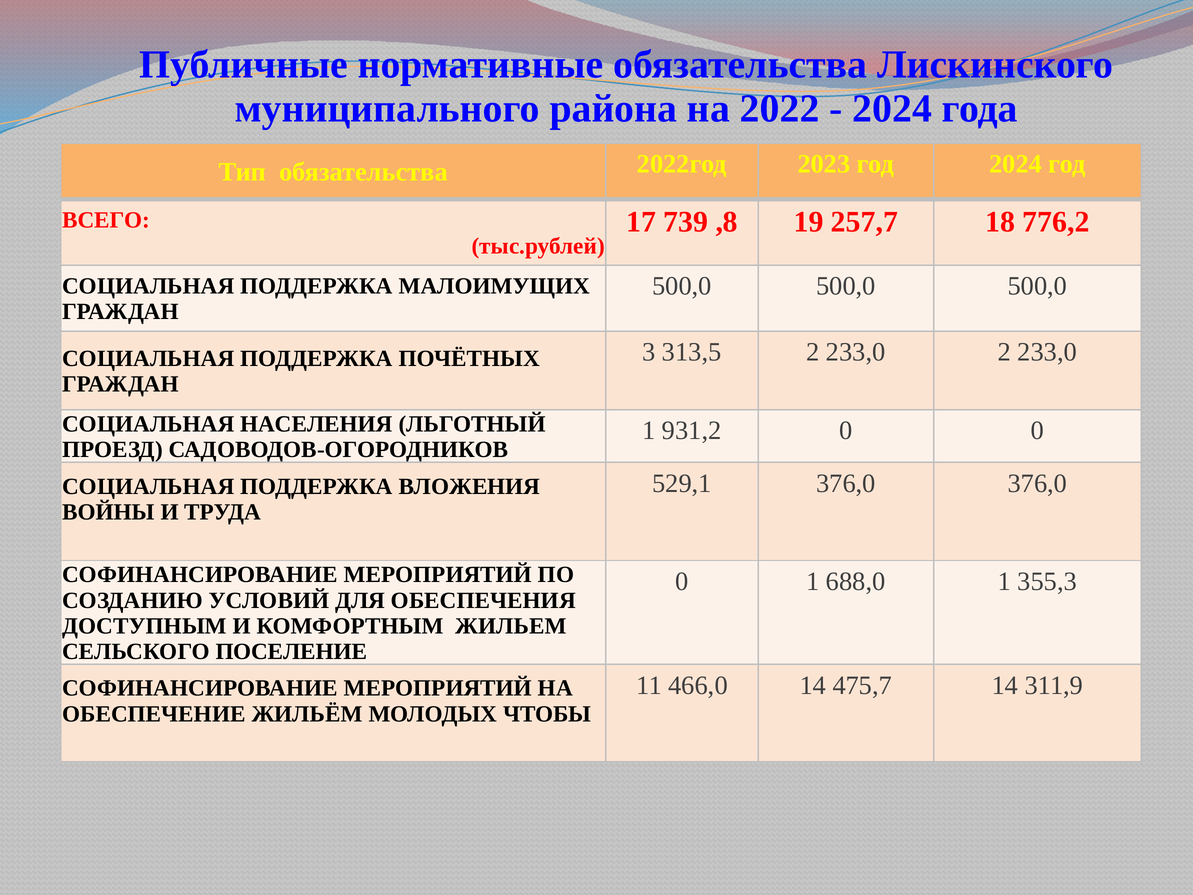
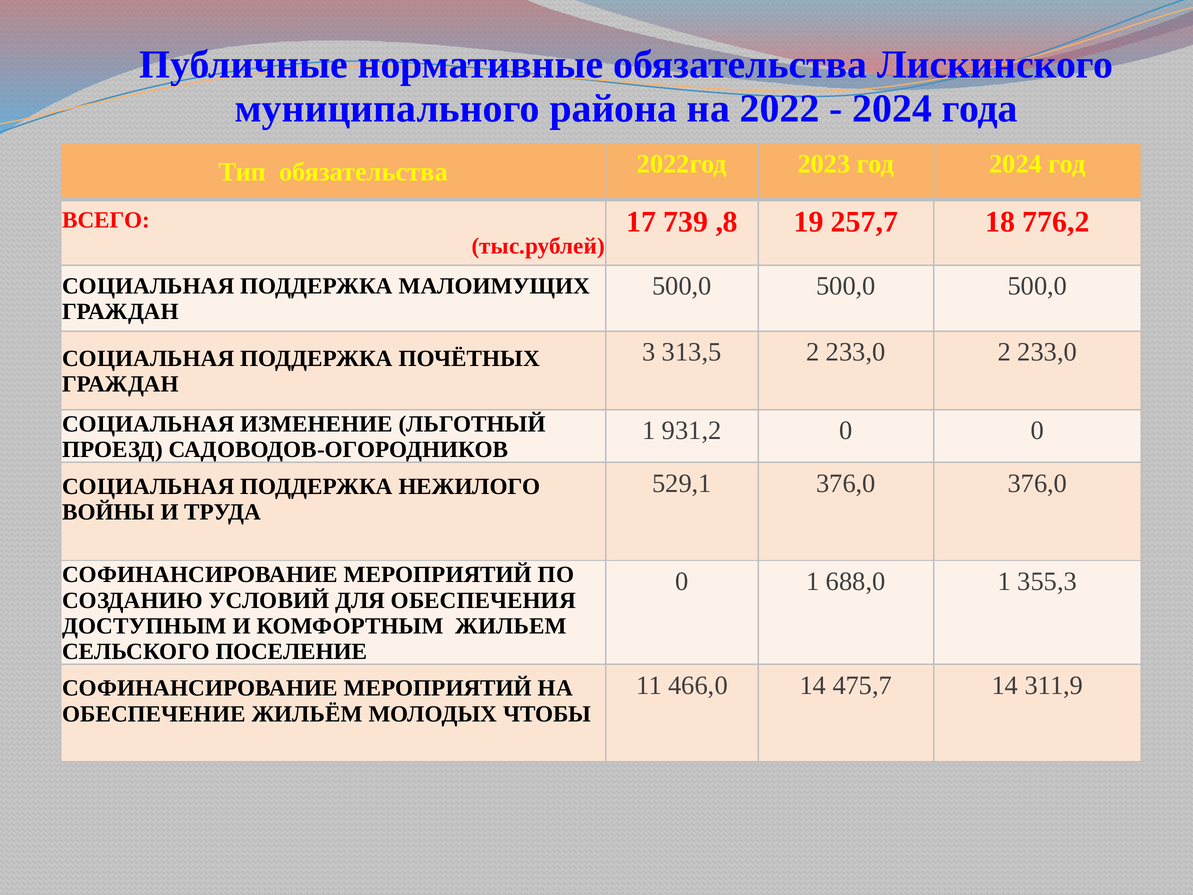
НАСЕЛЕНИЯ: НАСЕЛЕНИЯ -> ИЗМЕНЕНИЕ (316, 424)
ВЛОЖЕНИЯ: ВЛОЖЕНИЯ -> НЕЖИЛОГО (469, 486)
